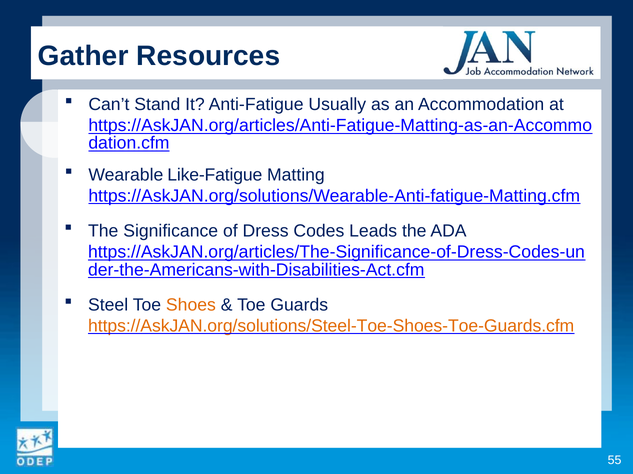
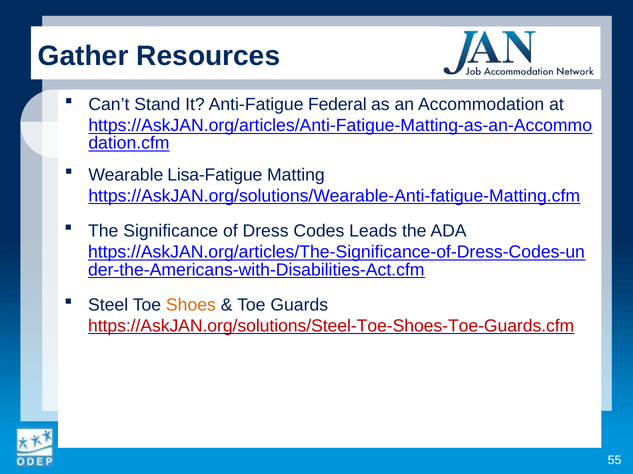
Usually: Usually -> Federal (337, 105)
Like-Fatigue: Like-Fatigue -> Lisa-Fatigue (215, 175)
https://AskJAN.org/solutions/Steel-Toe-Shoes-Toe-Guards.cfm colour: orange -> red (331, 326)
